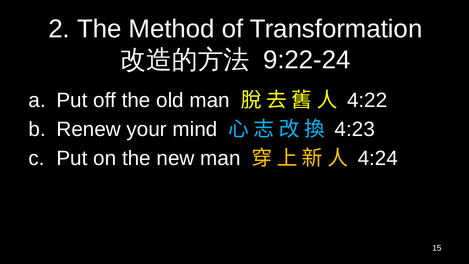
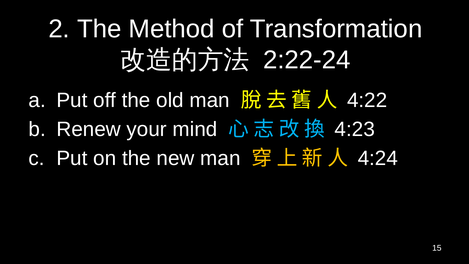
9:22-24: 9:22-24 -> 2:22-24 (307, 60)
